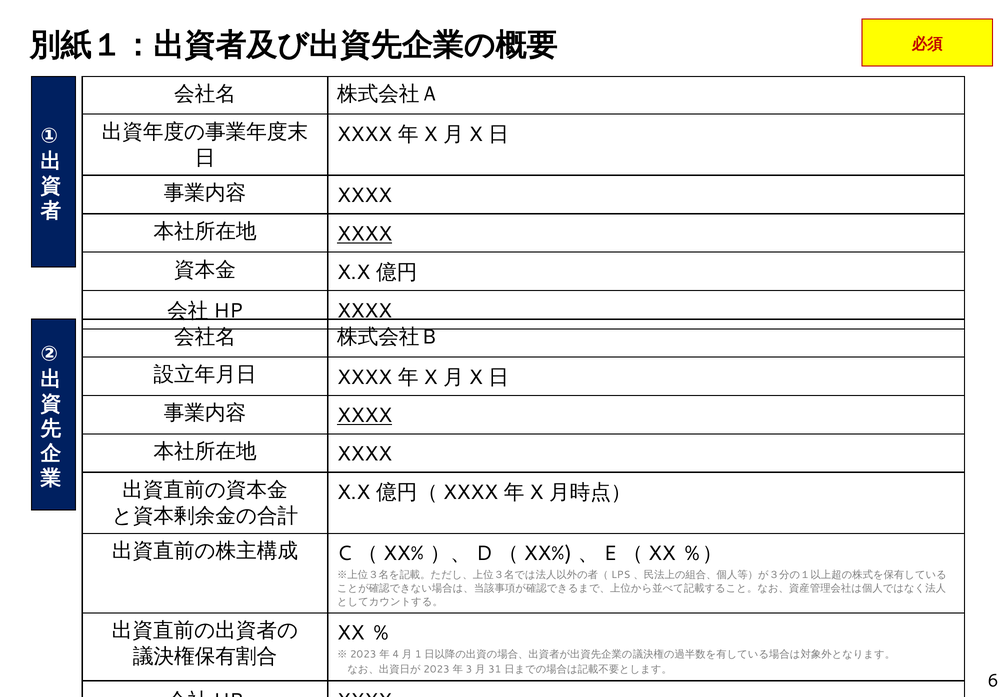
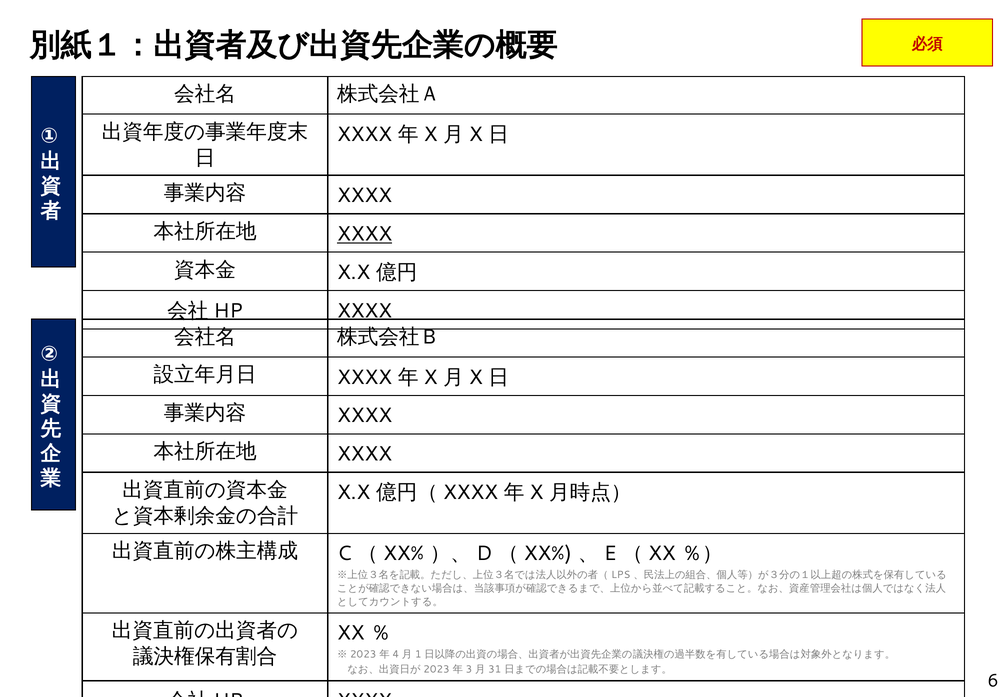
XXXX underline: present -> none (365, 416)
